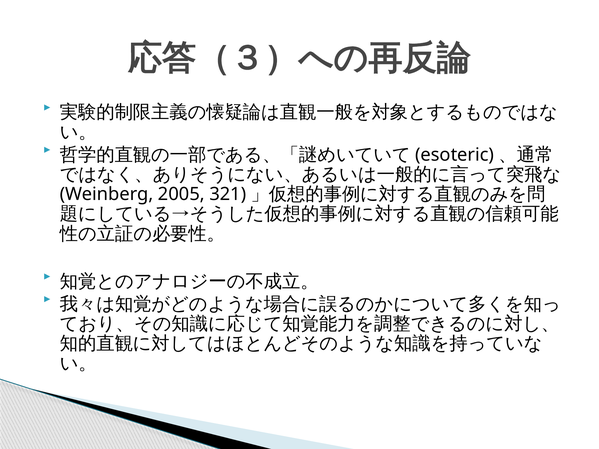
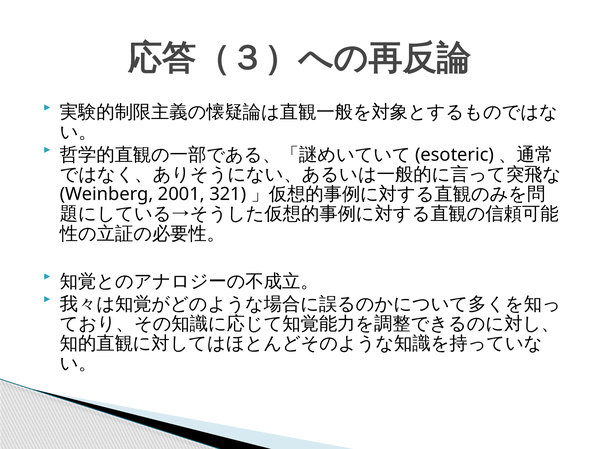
2005: 2005 -> 2001 (181, 194)
